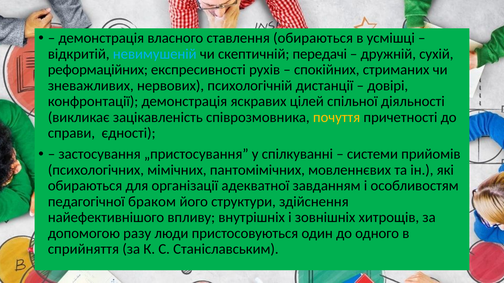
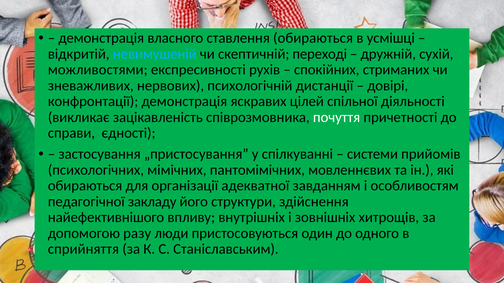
передачі: передачі -> переході (320, 54)
реформаційних: реформаційних -> можливостями (98, 70)
почуття colour: yellow -> white (337, 117)
браком: браком -> закладу (152, 202)
